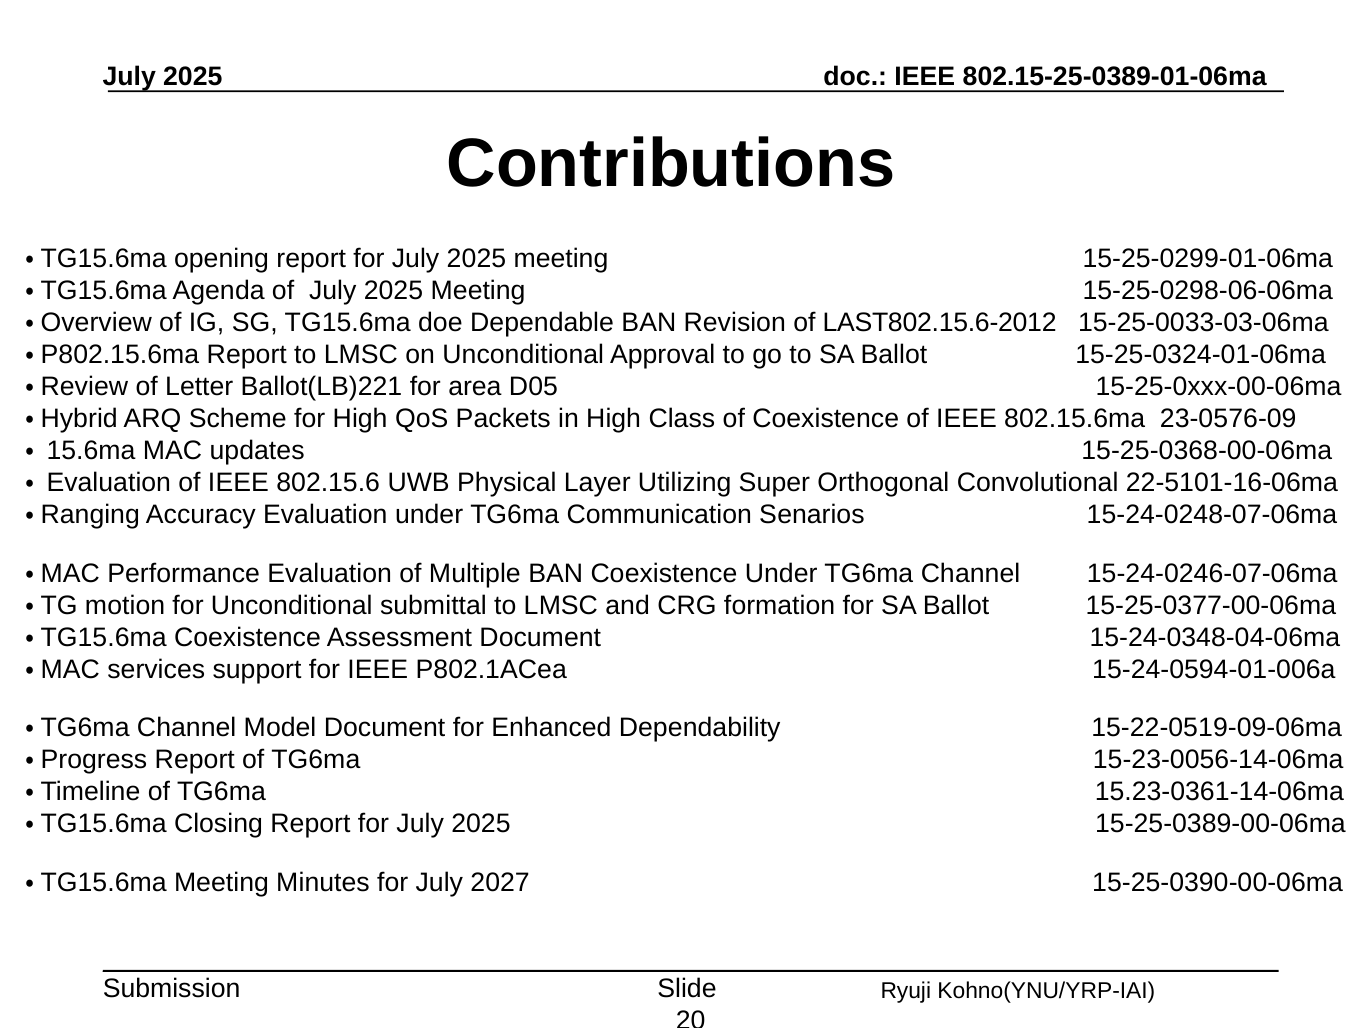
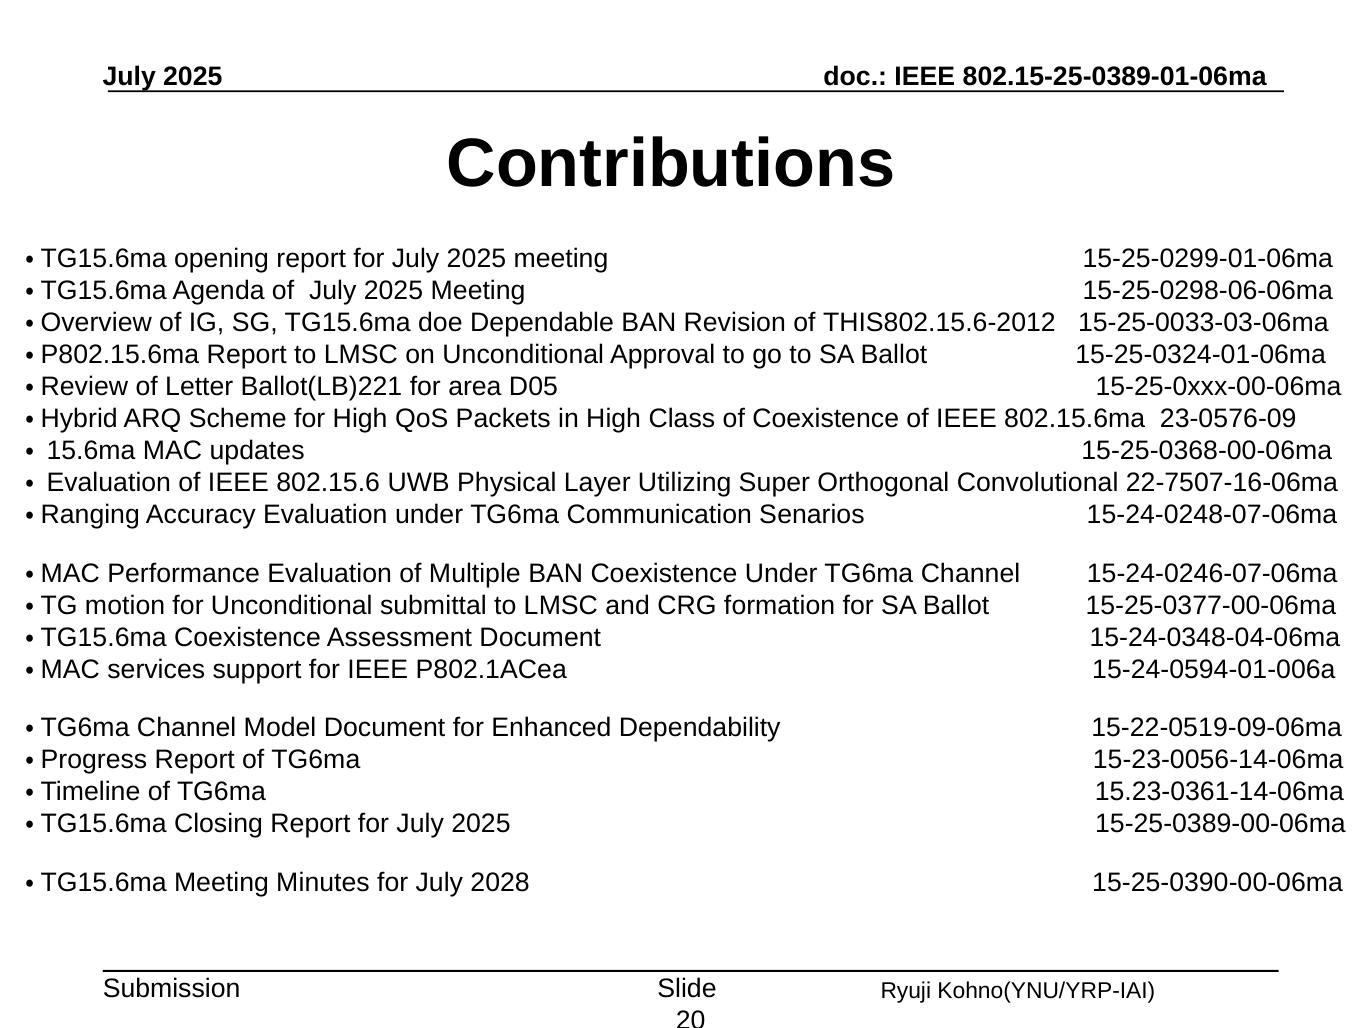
LAST802.15.6-2012: LAST802.15.6-2012 -> THIS802.15.6-2012 (939, 323)
22-5101-16-06ma: 22-5101-16-06ma -> 22-7507-16-06ma (1232, 483)
2027: 2027 -> 2028 (500, 882)
